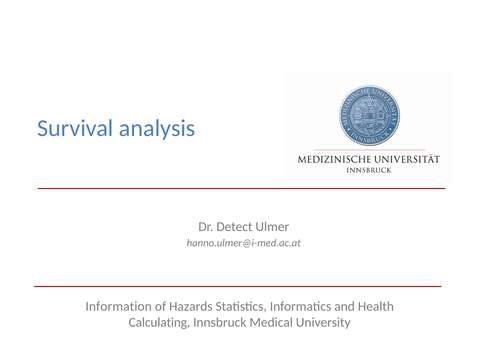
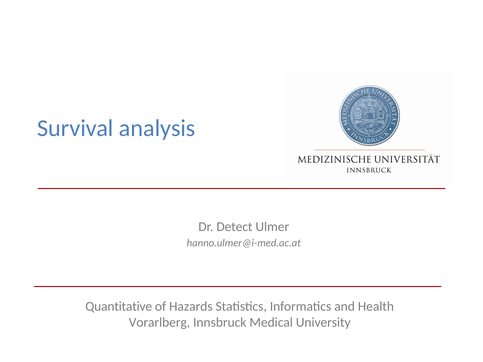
Information: Information -> Quantitative (119, 307)
Calculating: Calculating -> Vorarlberg (159, 323)
